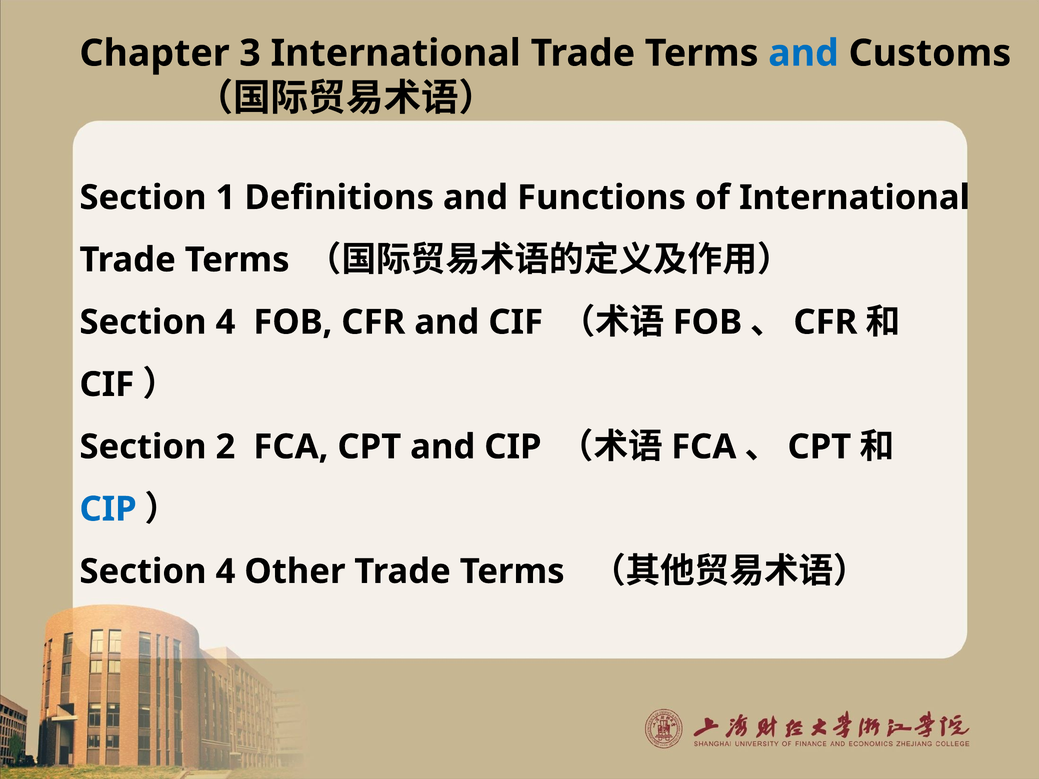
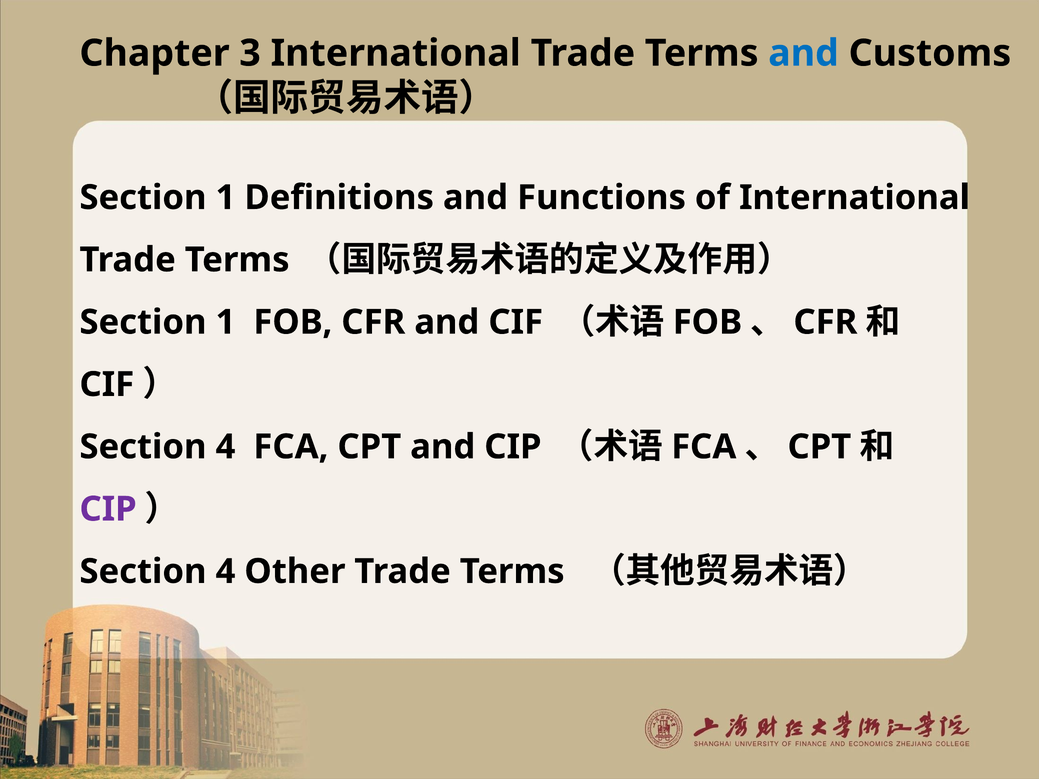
4: 4 -> 1 (225, 322)
2: 2 -> 4 (225, 447)
CIP colour: blue -> purple (108, 509)
